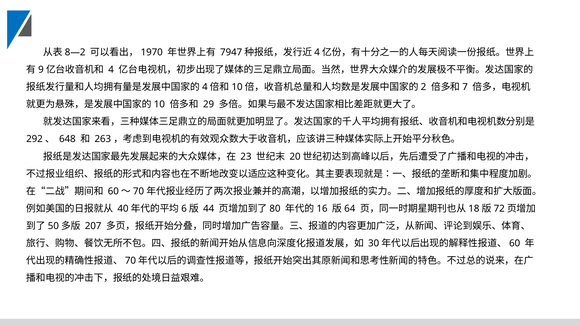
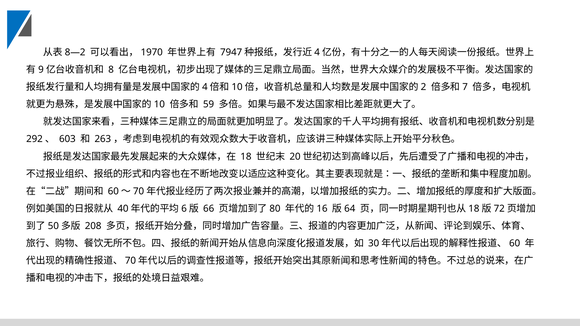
4: 4 -> 8 (111, 70)
29: 29 -> 59 (209, 104)
648: 648 -> 603 (67, 139)
23: 23 -> 18 (246, 157)
44: 44 -> 66 (209, 209)
207: 207 -> 208 (93, 226)
